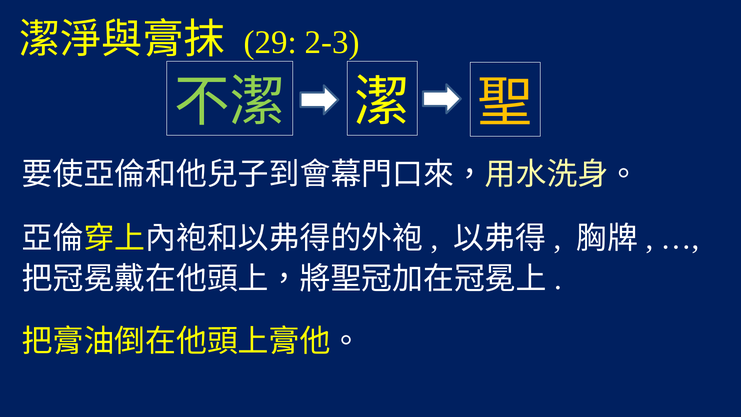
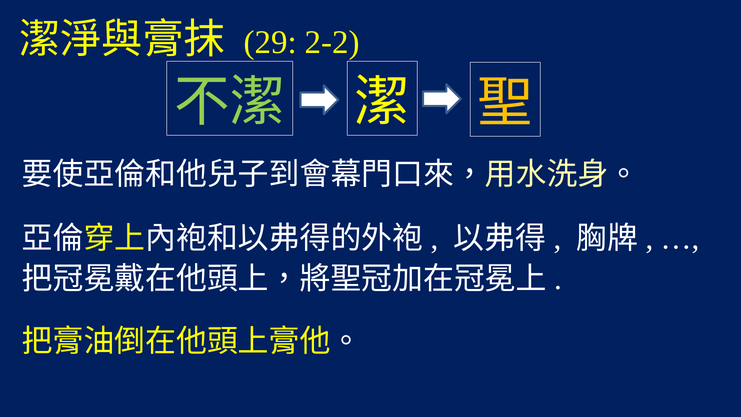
2-3: 2-3 -> 2-2 (332, 42)
